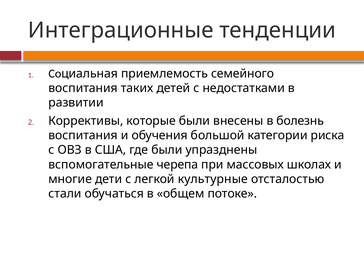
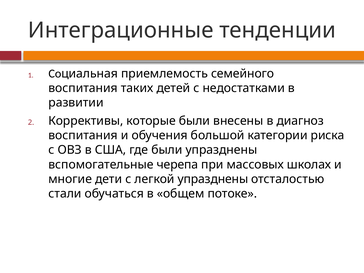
болезнь: болезнь -> диагноз (300, 121)
легкой культурные: культурные -> упразднены (213, 179)
